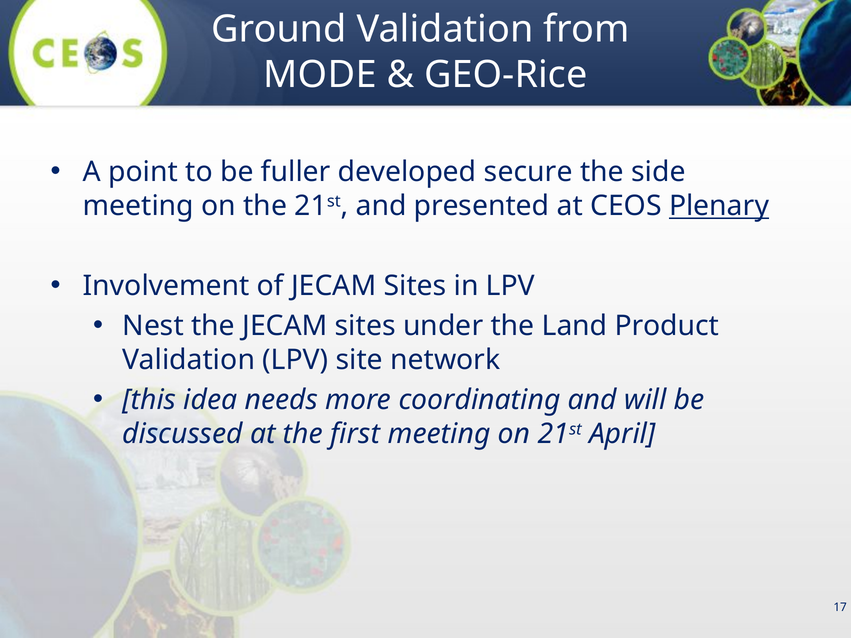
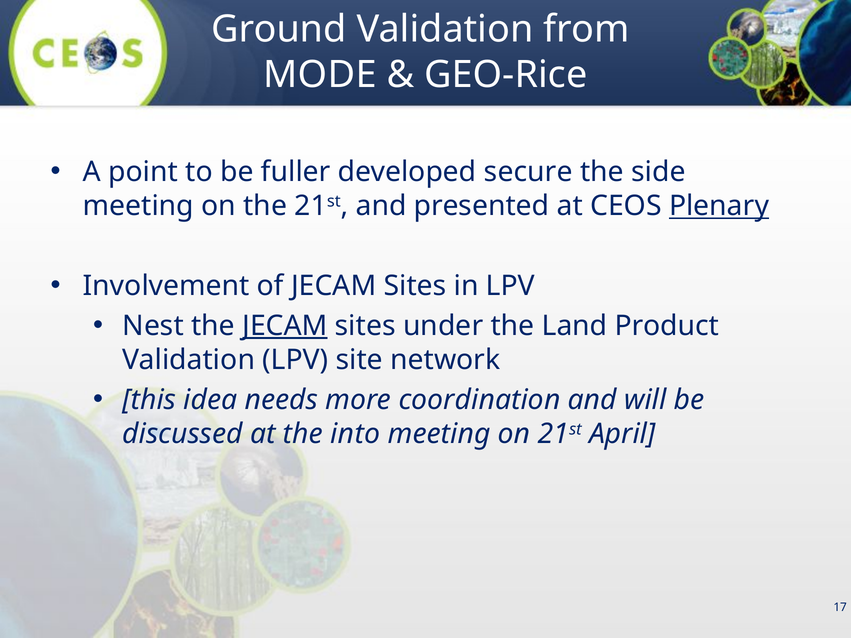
JECAM underline: none -> present (285, 326)
coordinating: coordinating -> coordination (479, 400)
first: first -> into (355, 434)
